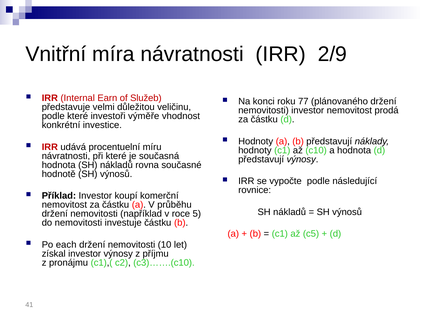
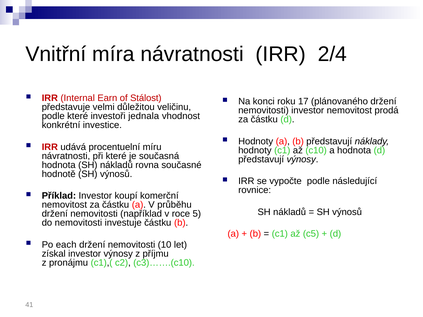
2/9: 2/9 -> 2/4 (332, 54)
Služeb: Služeb -> Stálost (146, 98)
77: 77 -> 17 (303, 102)
výměře: výměře -> jednala (144, 116)
